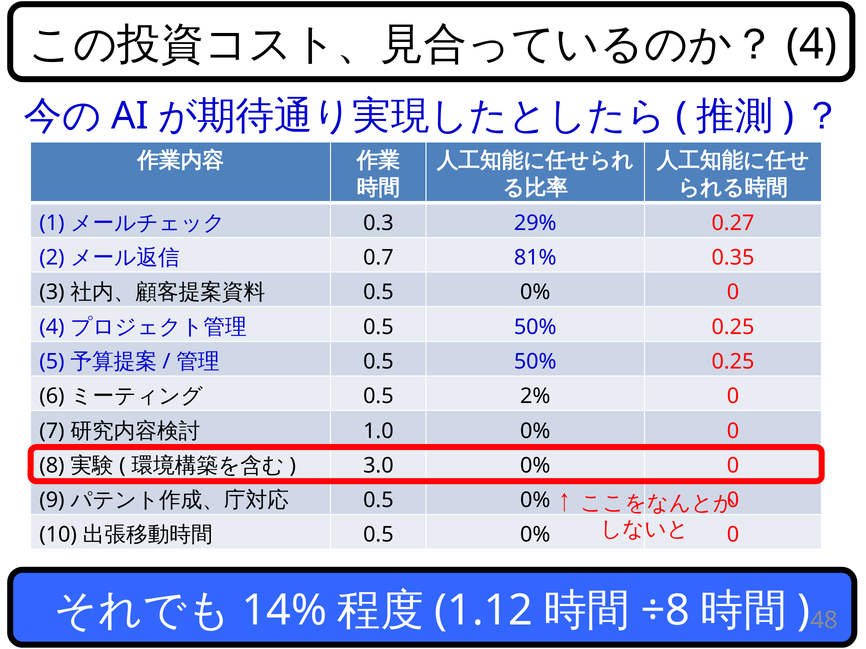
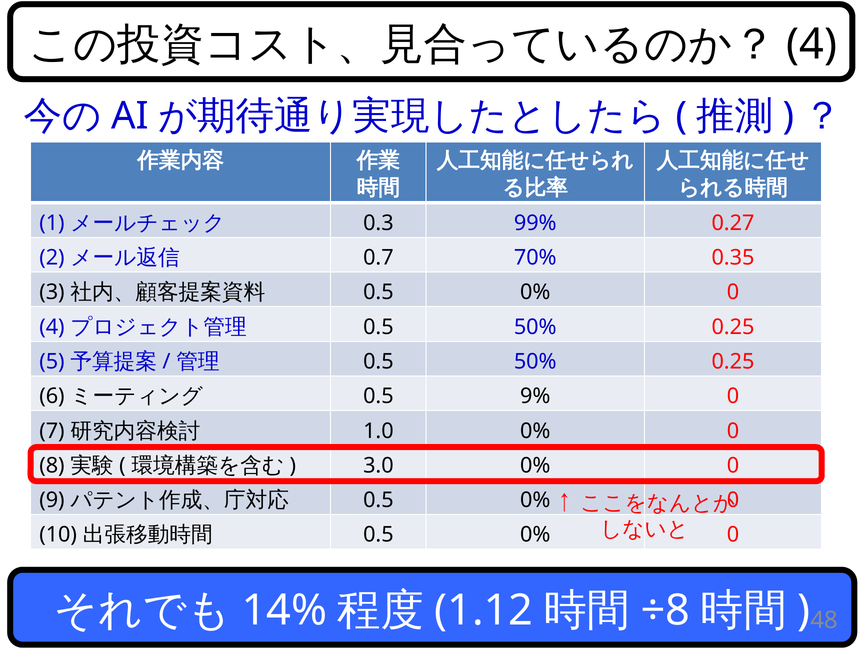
29%: 29% -> 99% (535, 223)
81%: 81% -> 70% (535, 258)
2%: 2% -> 9% (535, 397)
